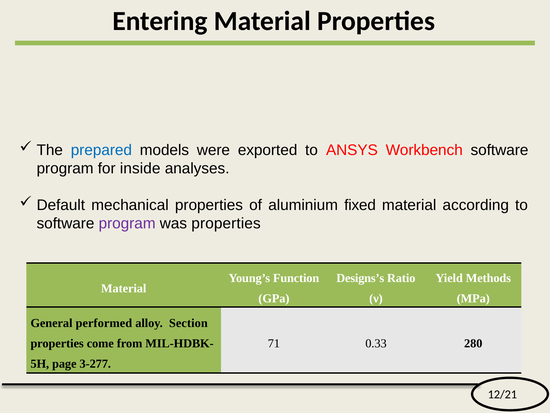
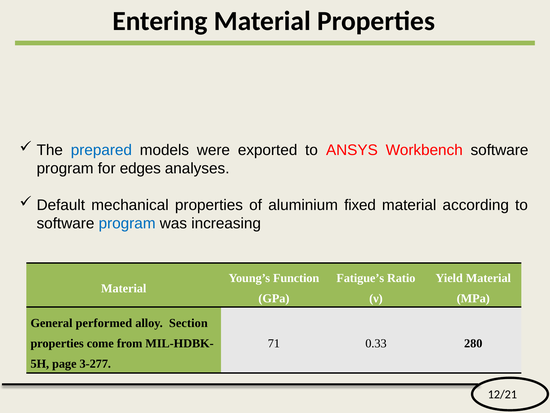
inside: inside -> edges (140, 168)
program colour: purple -> blue (127, 223)
was properties: properties -> increasing (226, 223)
Designs’s: Designs’s -> Fatigue’s (360, 278)
Yield Methods: Methods -> Material (488, 278)
